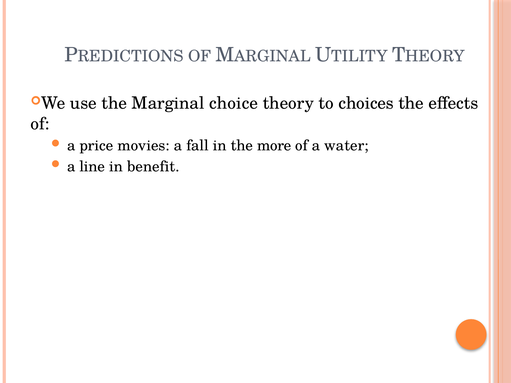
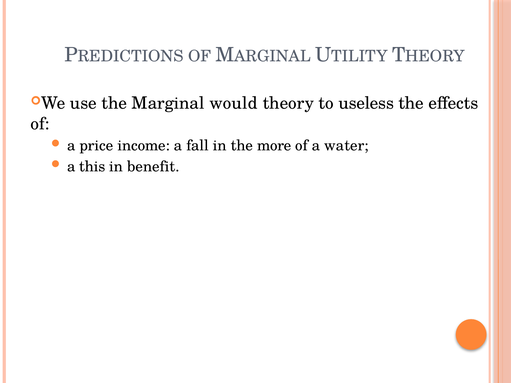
choice: choice -> would (234, 103)
choices: choices -> useless (366, 103)
movies: movies -> income (144, 146)
line: line -> this (92, 167)
